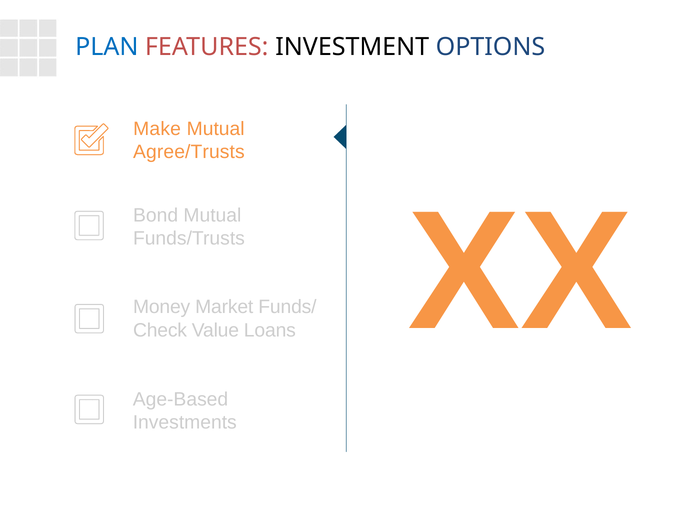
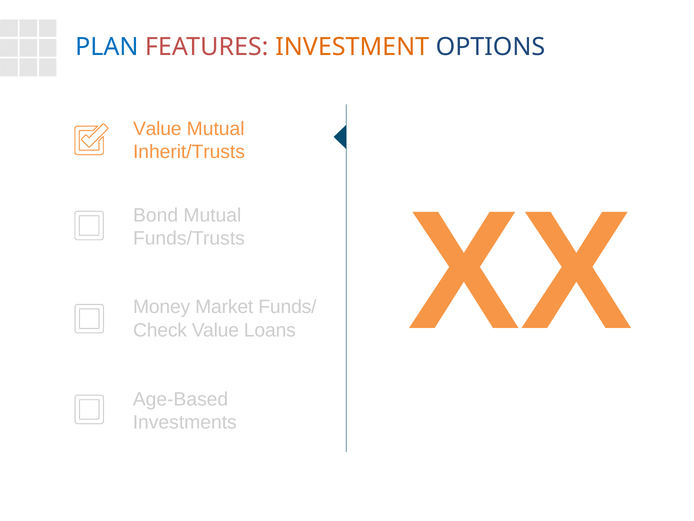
INVESTMENT colour: black -> orange (352, 47)
Make: Make -> Value (157, 129)
Agree/Trusts: Agree/Trusts -> Inherit/Trusts (189, 152)
